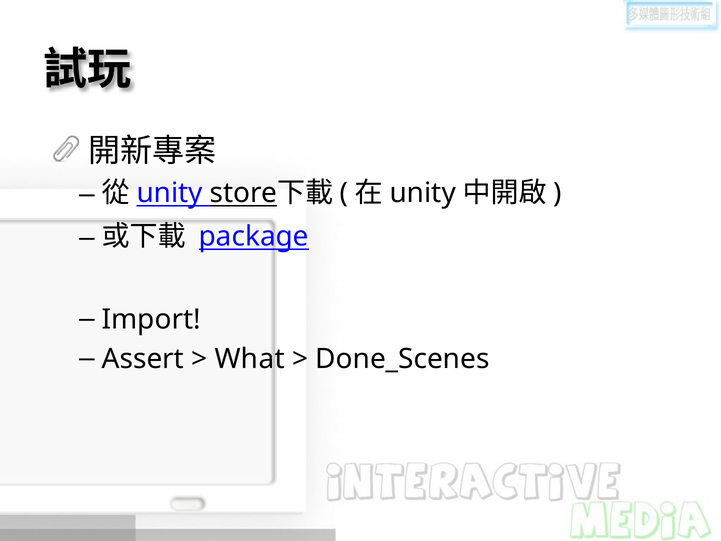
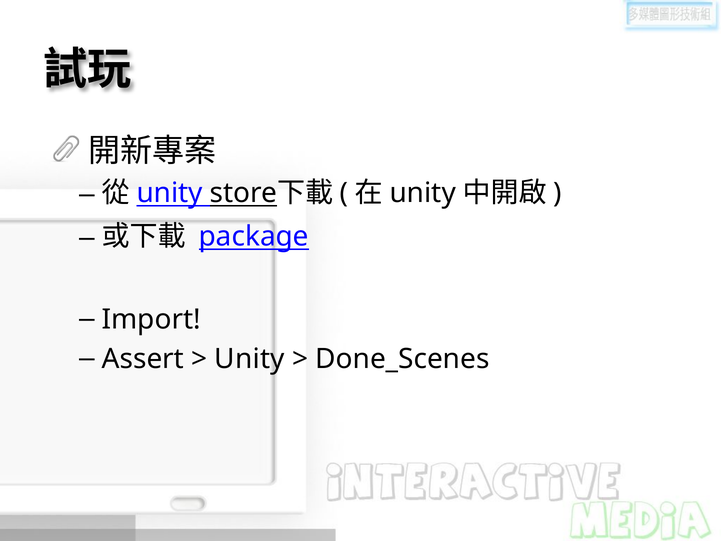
What: What -> Unity (250, 359)
